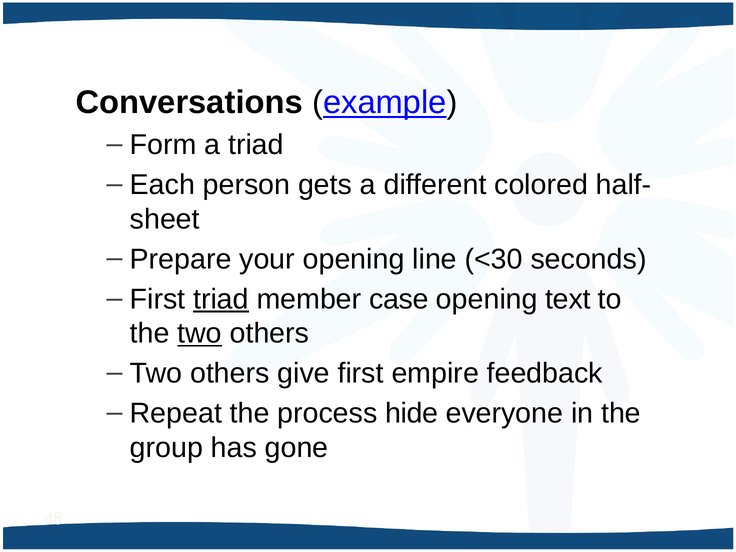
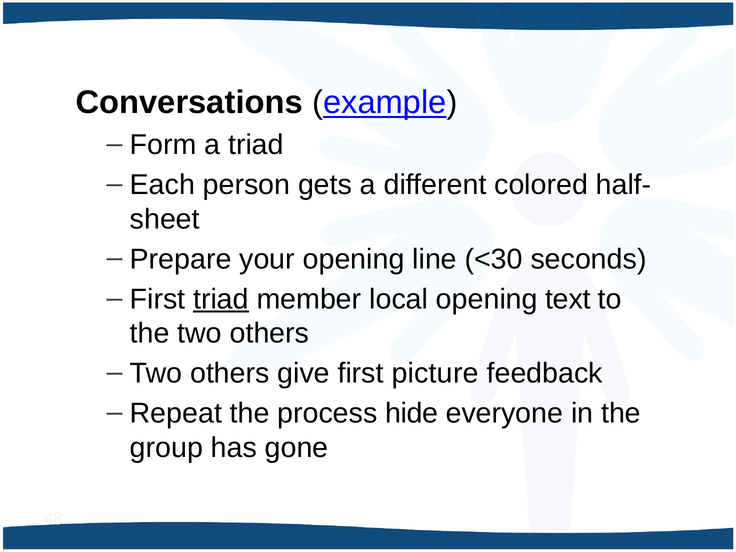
case: case -> local (399, 299)
two underline: present -> none (200, 333)
empire: empire -> picture (435, 373)
